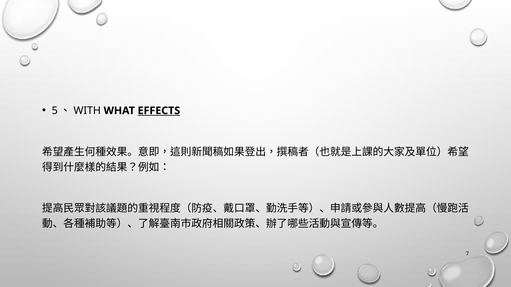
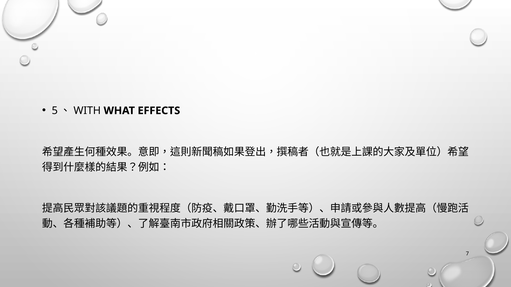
EFFECTS underline: present -> none (159, 111)
